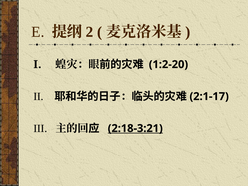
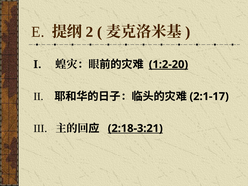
1:2-20 underline: none -> present (168, 64)
